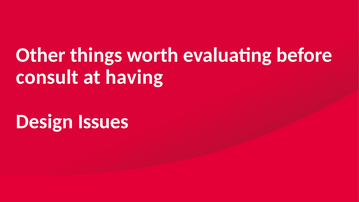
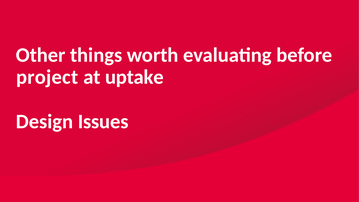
consult: consult -> project (47, 77)
having: having -> uptake (134, 77)
